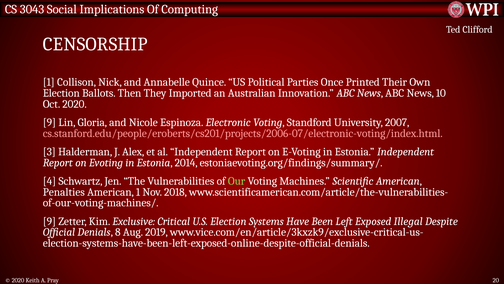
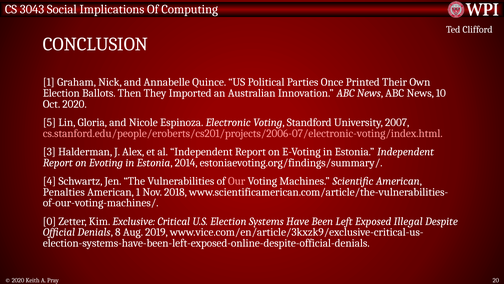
CENSORSHIP: CENSORSHIP -> CONCLUSION (95, 44)
Collison: Collison -> Graham (77, 82)
9: 9 -> 5 (49, 122)
Our colour: light green -> pink (237, 181)
9: 9 -> 0 (49, 221)
